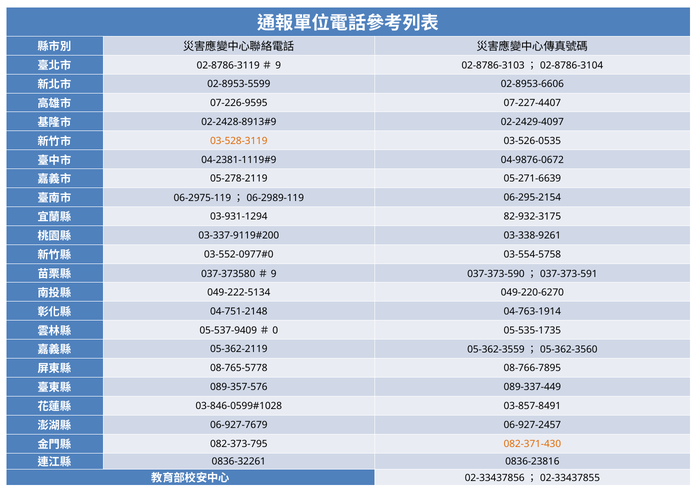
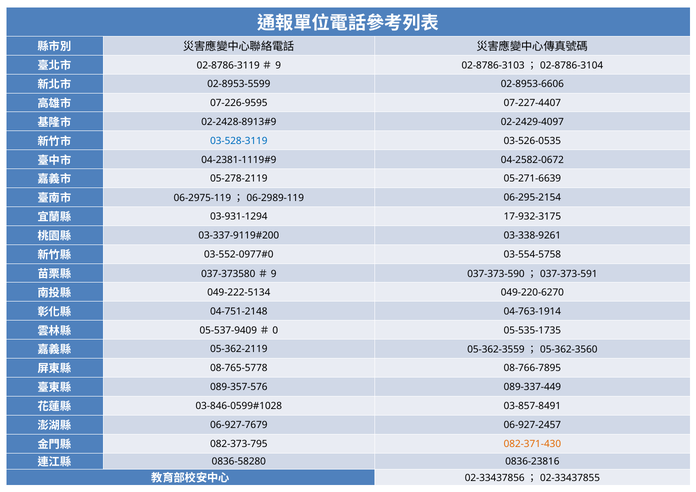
03-528-3119 colour: orange -> blue (239, 141)
04-9876-0672: 04-9876-0672 -> 04-2582-0672 (532, 160)
82-932-3175: 82-932-3175 -> 17-932-3175 (532, 217)
0836-32261: 0836-32261 -> 0836-58280 (239, 462)
